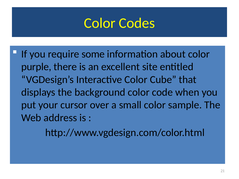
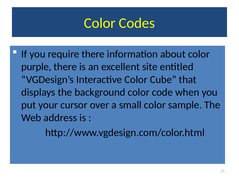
require some: some -> there (93, 54)
